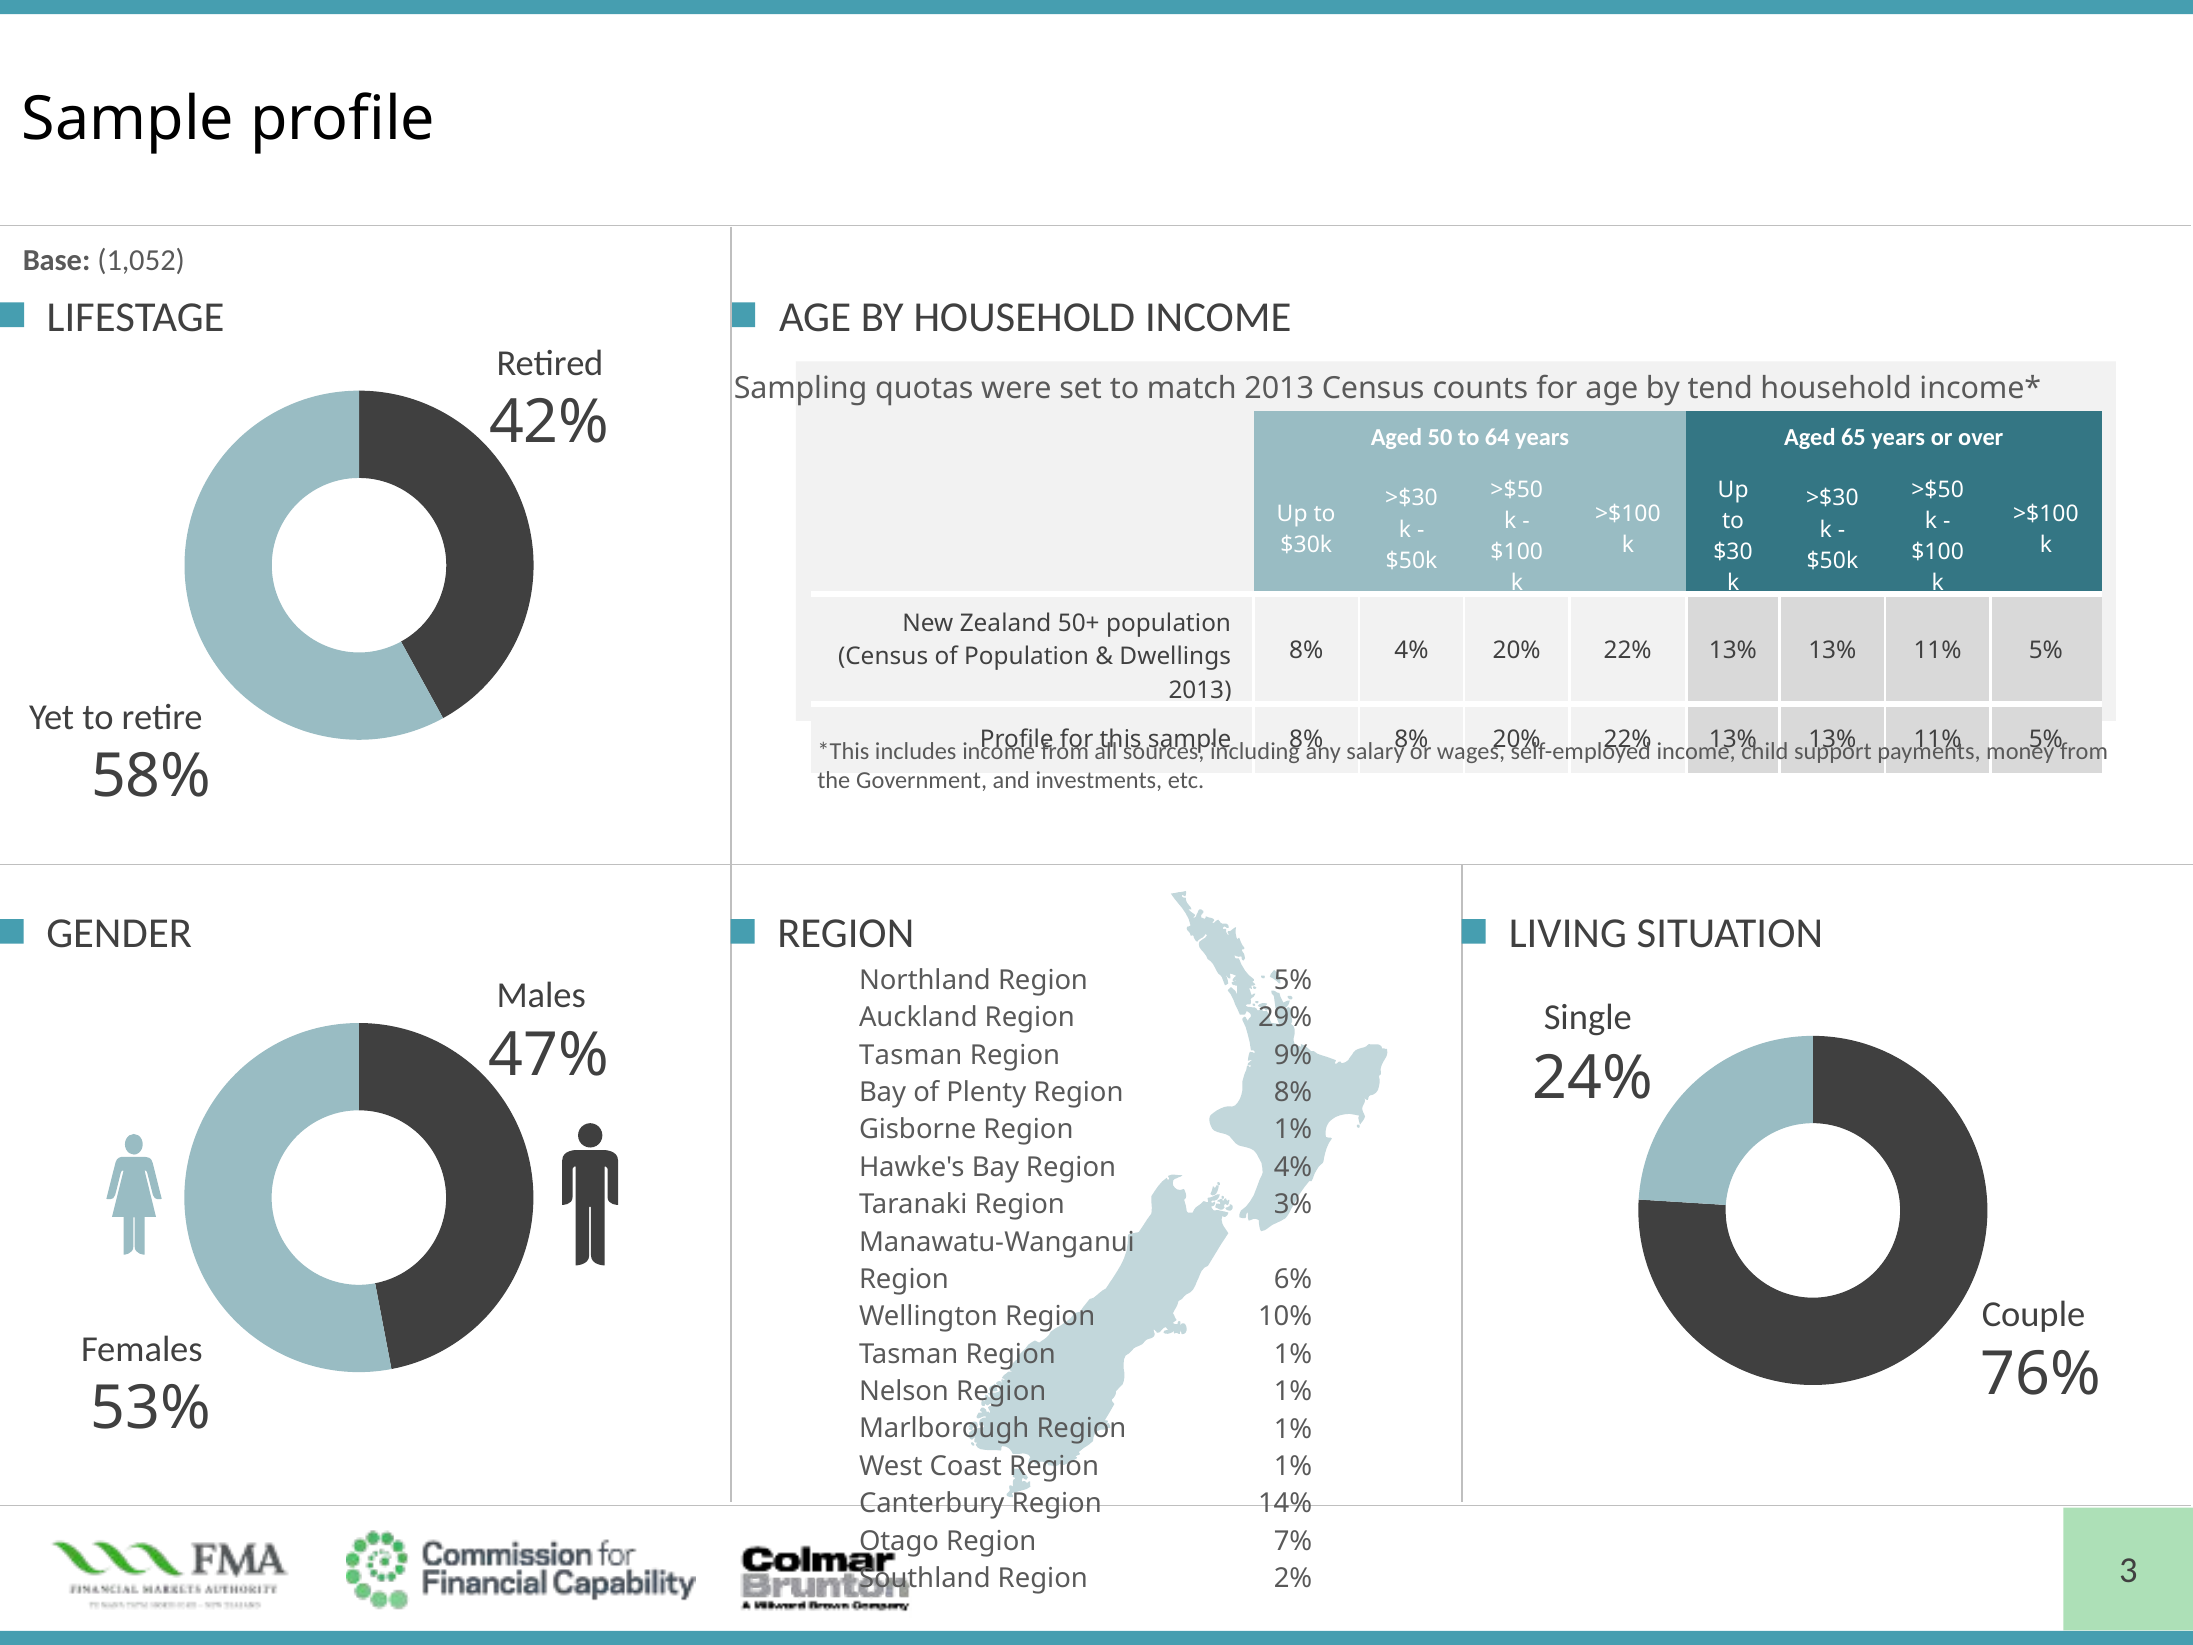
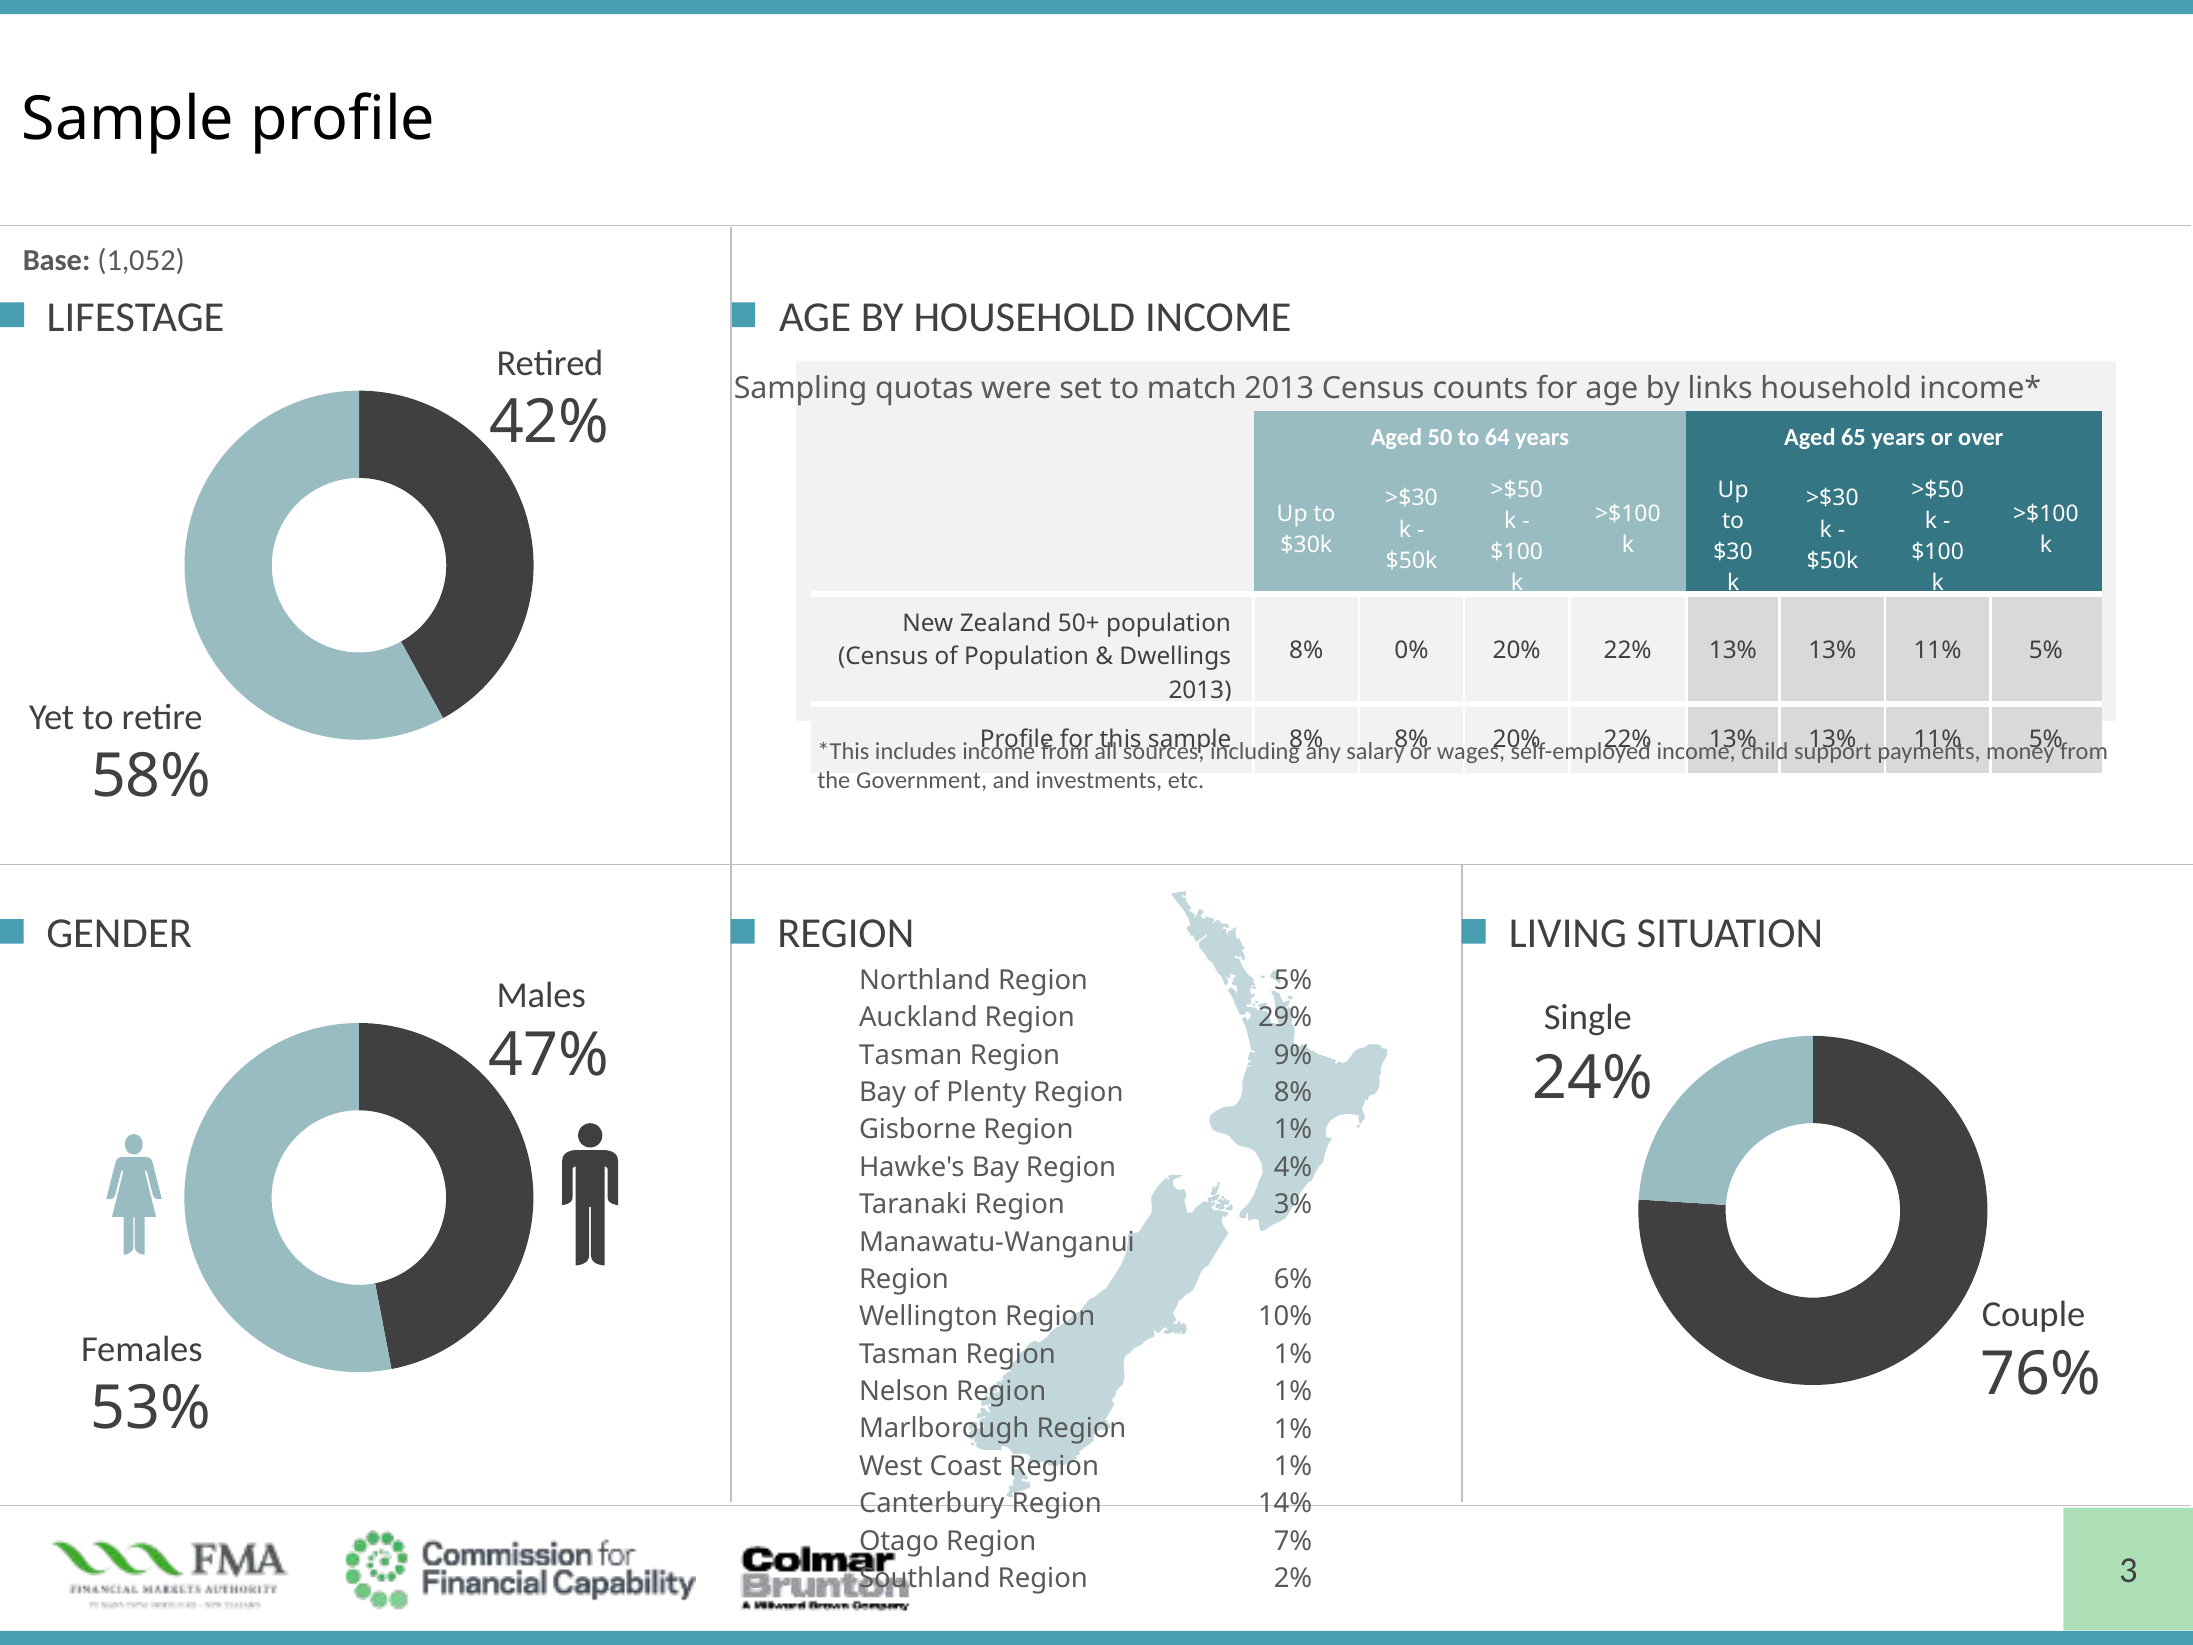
tend: tend -> links (1720, 388)
8% 4%: 4% -> 0% (1411, 650)
